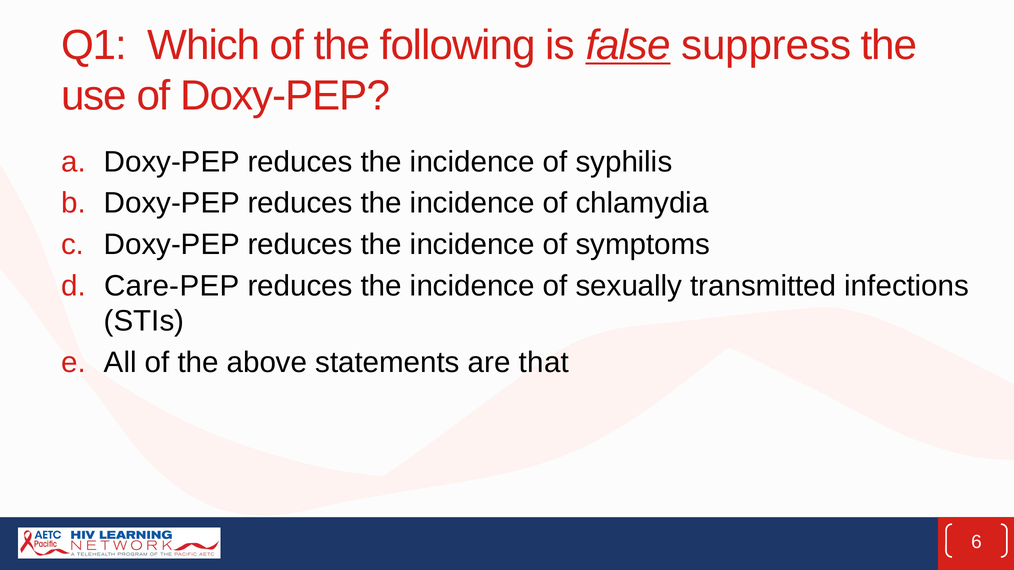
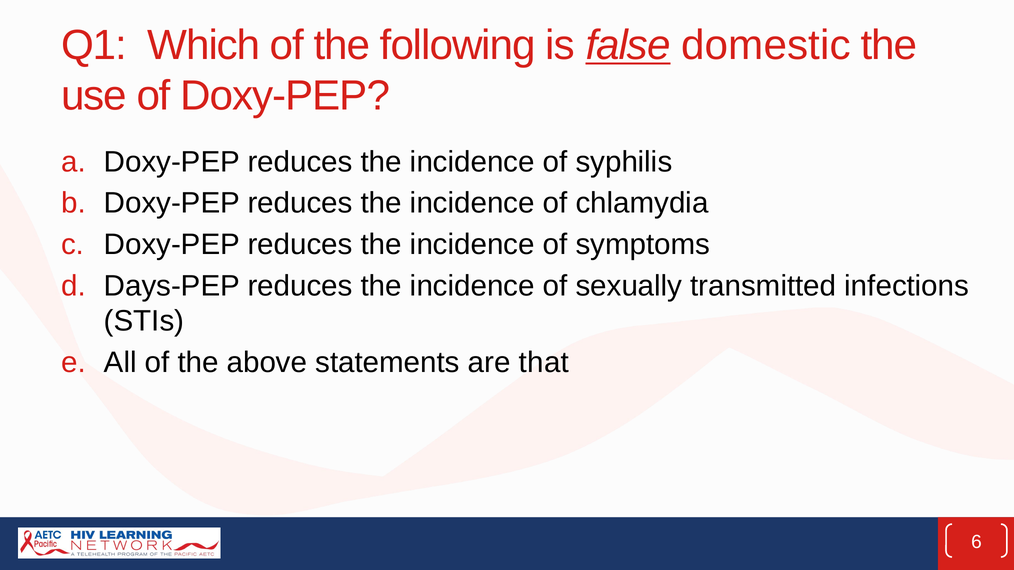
suppress: suppress -> domestic (766, 45)
Care-PEP: Care-PEP -> Days-PEP (172, 286)
